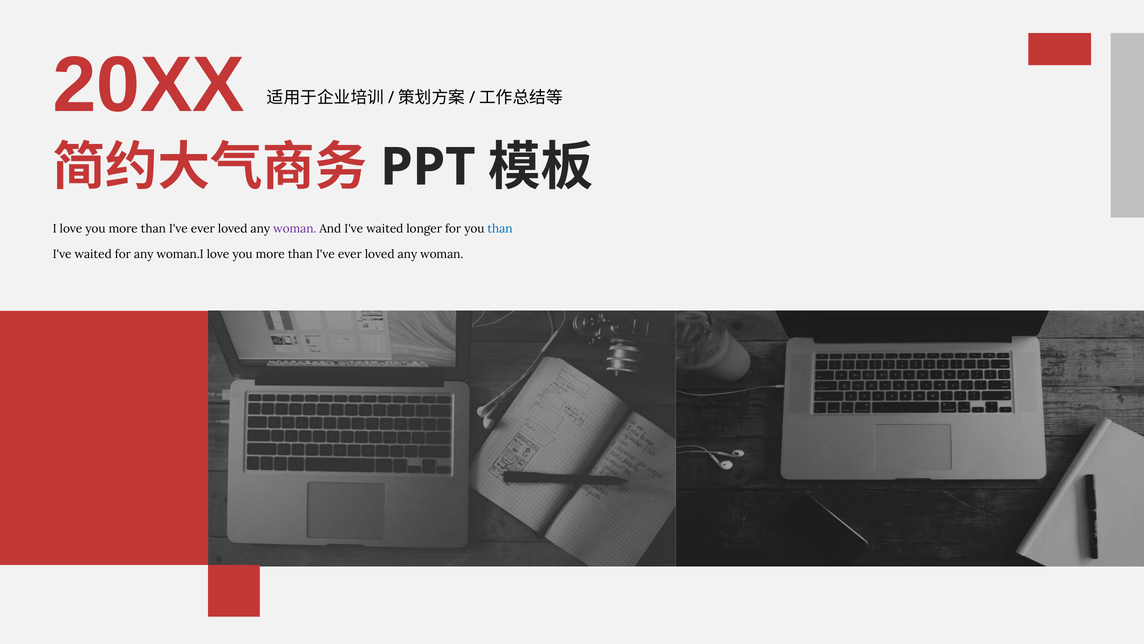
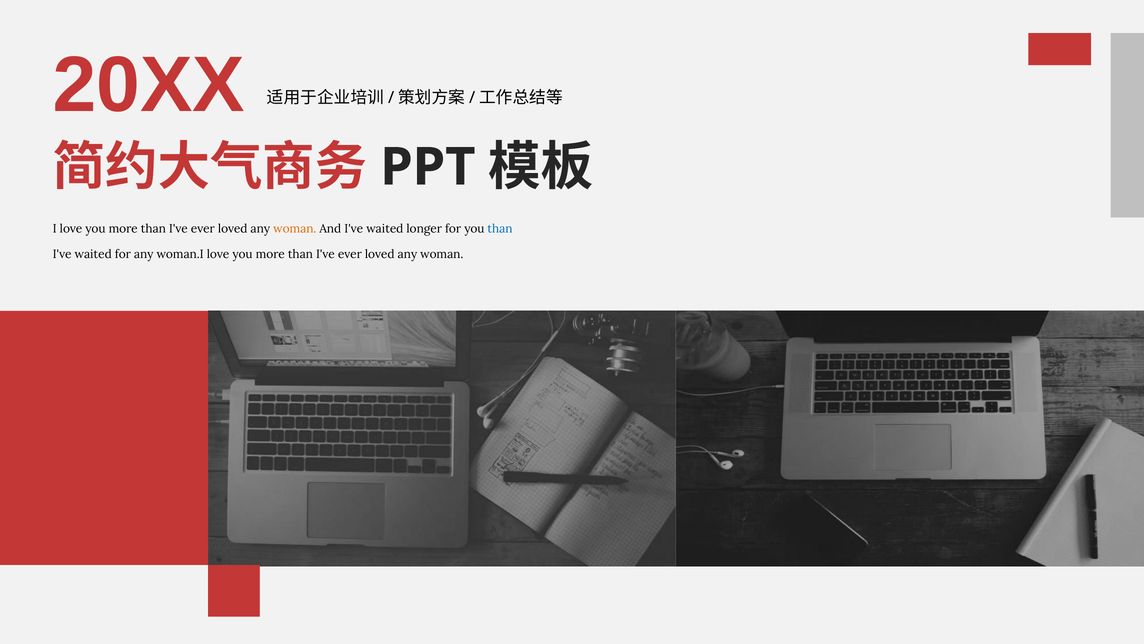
woman colour: purple -> orange (295, 228)
